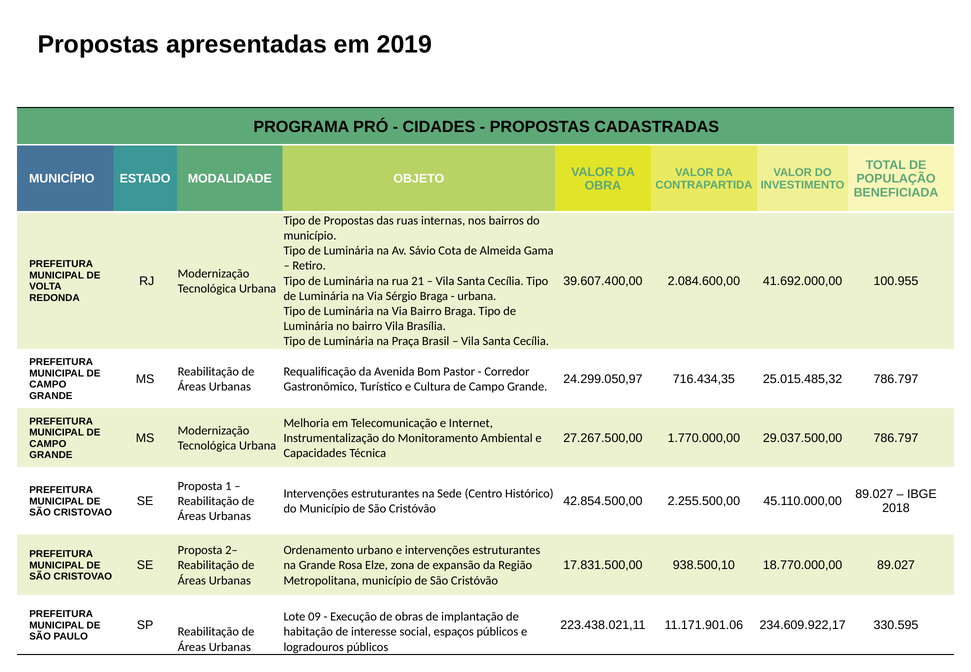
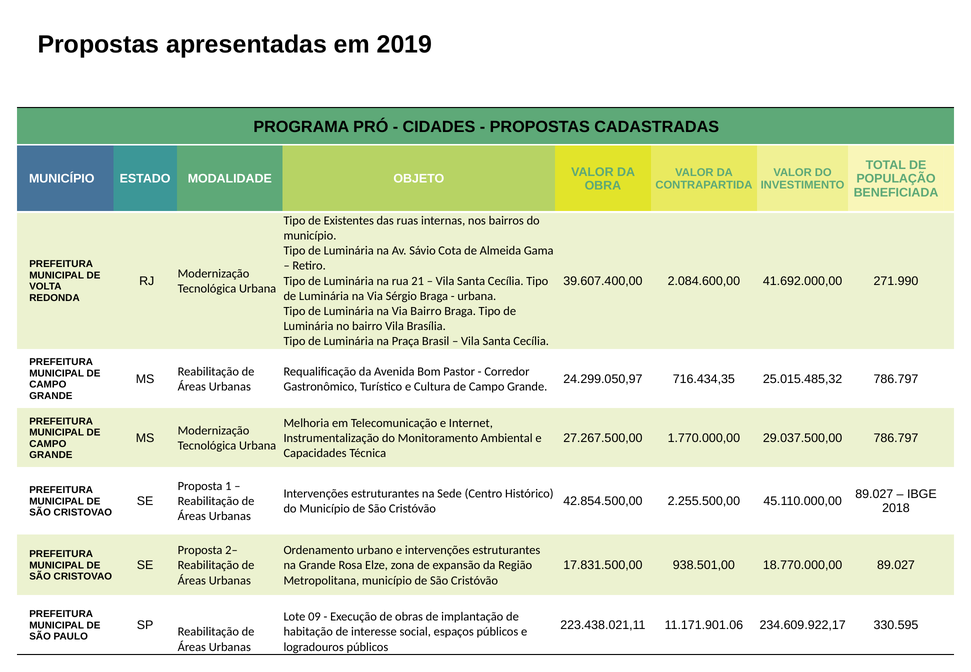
de Propostas: Propostas -> Existentes (349, 221)
100.955: 100.955 -> 271.990 (896, 281)
938.500,10: 938.500,10 -> 938.501,00 (704, 566)
